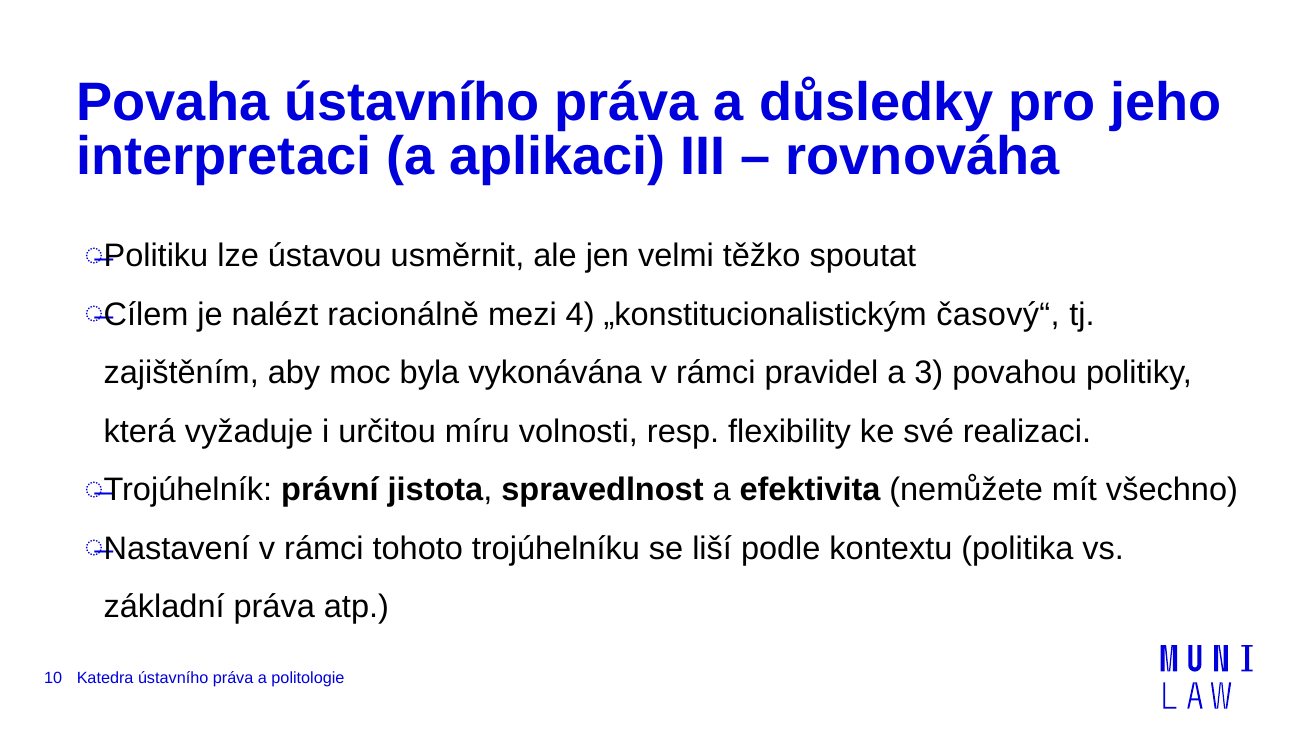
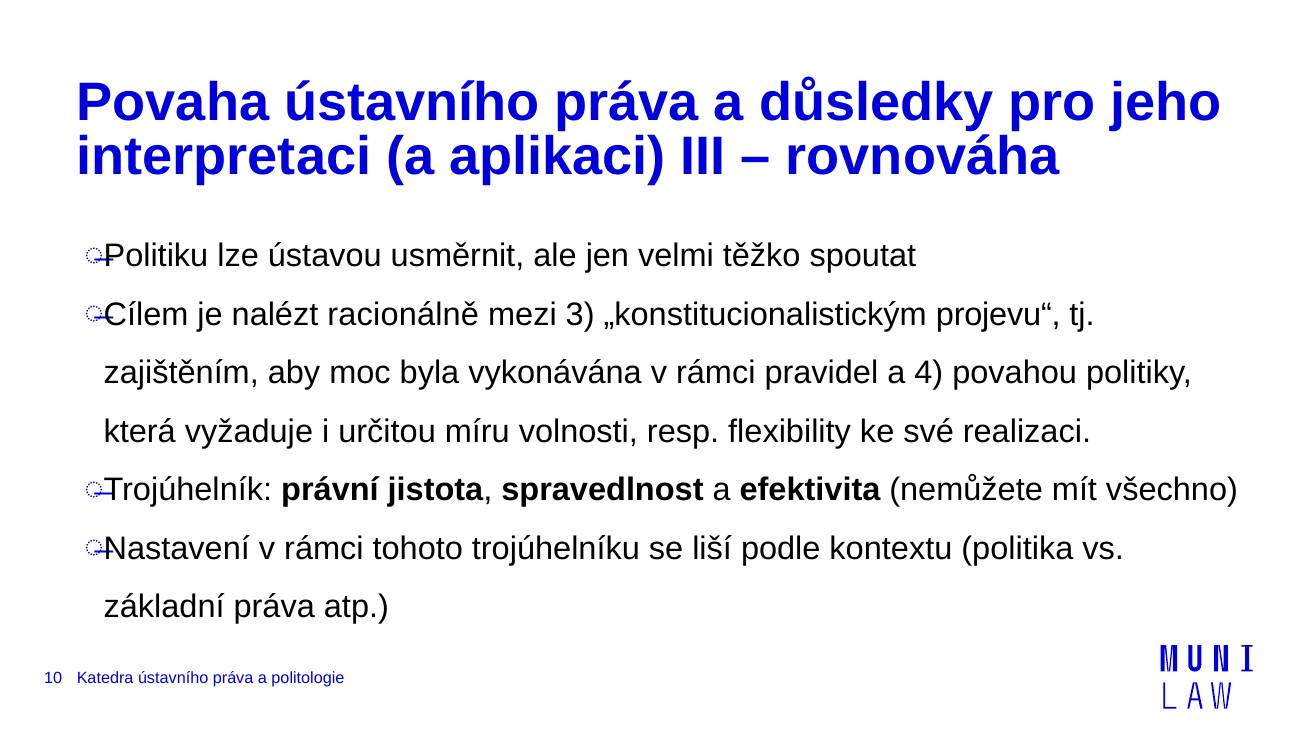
4: 4 -> 3 (580, 315)
časový“: časový“ -> projevu“ (998, 315)
3: 3 -> 4 (929, 373)
